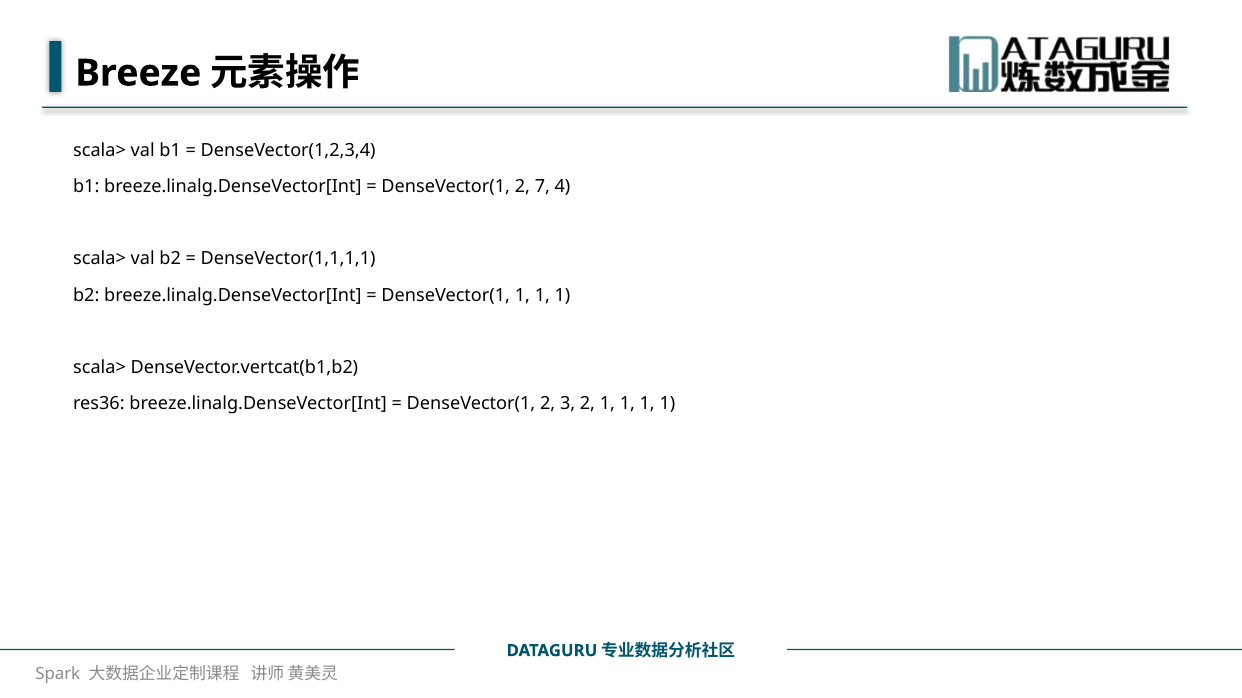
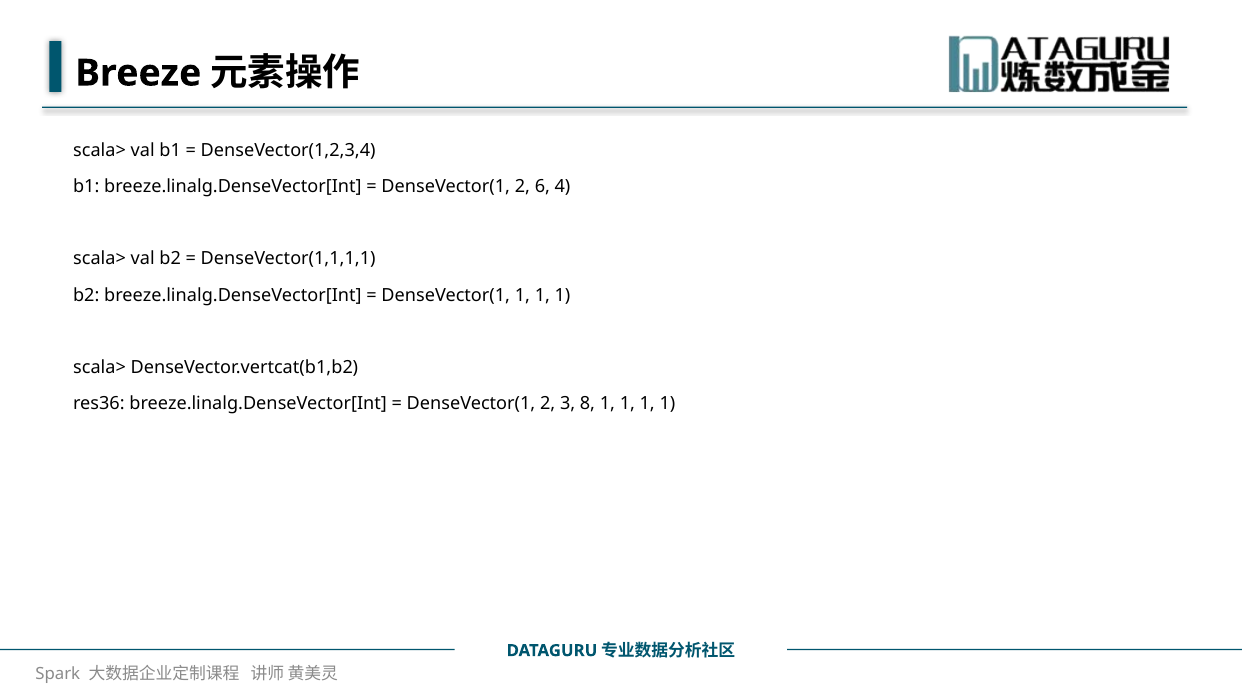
7: 7 -> 6 (542, 187)
3 2: 2 -> 8 (587, 404)
